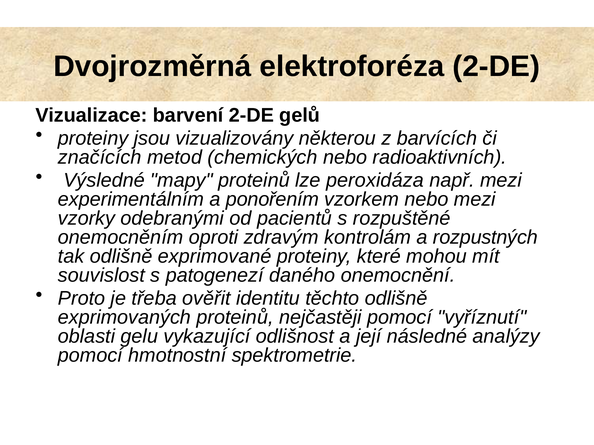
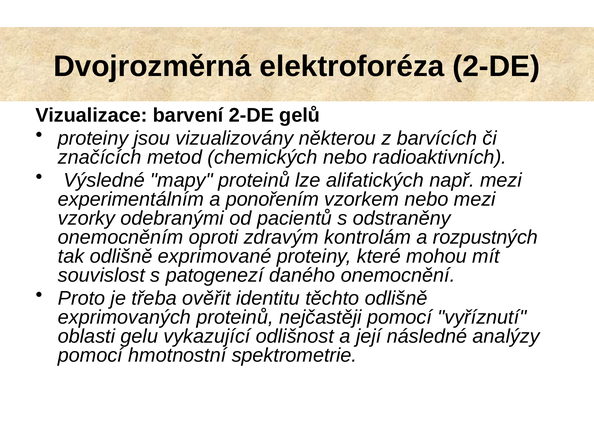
peroxidáza: peroxidáza -> alifatických (375, 181)
rozpuštěné: rozpuštěné -> odstraněny (402, 219)
